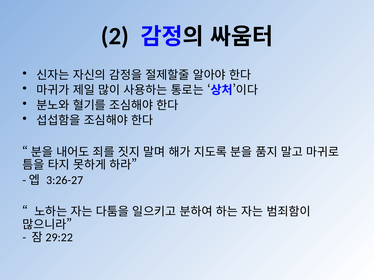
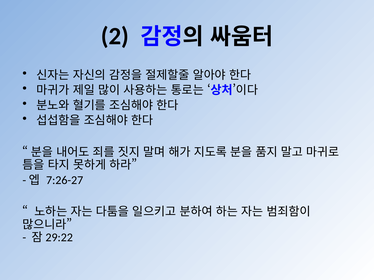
3:26-27: 3:26-27 -> 7:26-27 (65, 180)
